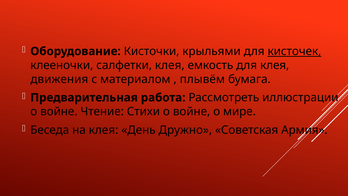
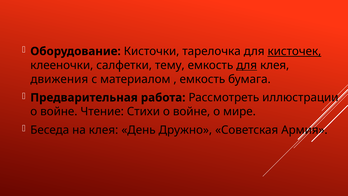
крыльями: крыльями -> тарелочка (212, 51)
салфетки клея: клея -> тему (170, 65)
для underline: none -> present (247, 65)
плывём: плывём -> емкость (202, 79)
